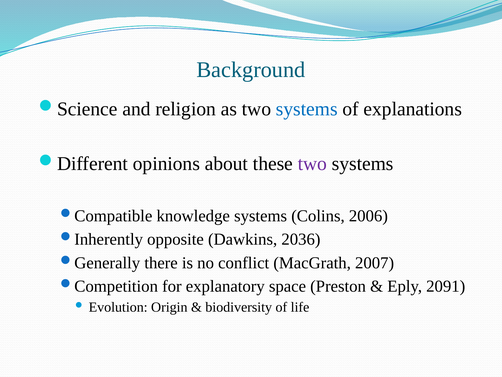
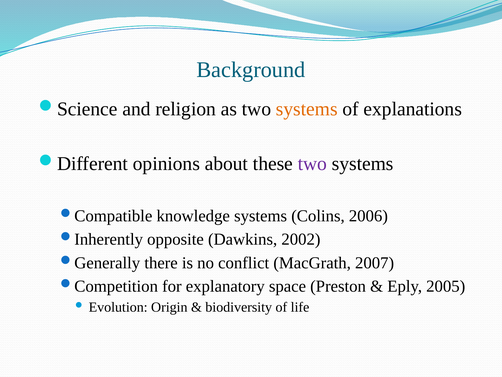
systems colour: blue -> orange (307, 109)
2036: 2036 -> 2002 (301, 239)
2091: 2091 -> 2005 (446, 286)
